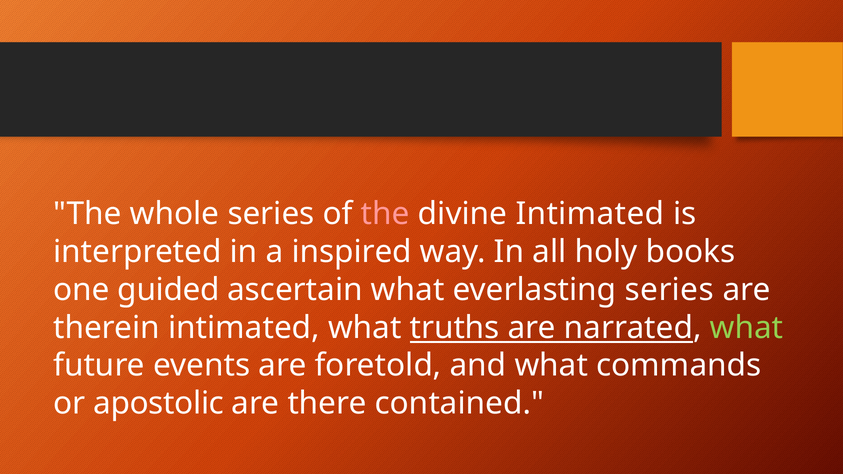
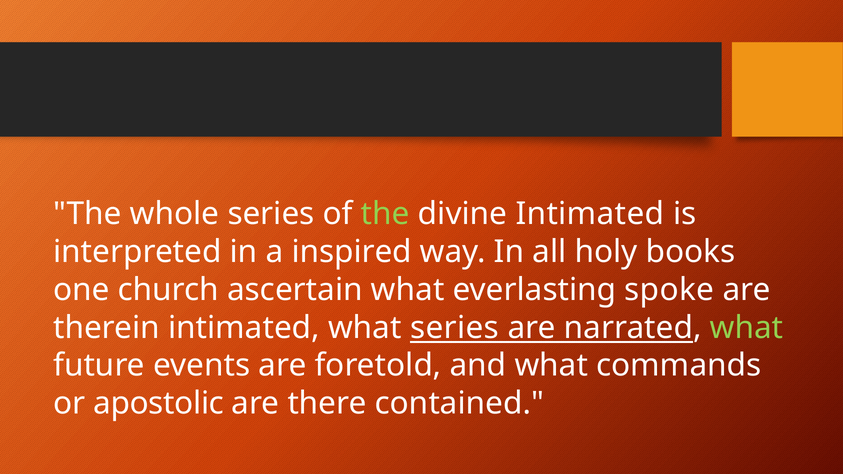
the colour: pink -> light green (385, 214)
guided: guided -> church (168, 290)
everlasting series: series -> spoke (669, 290)
what truths: truths -> series (455, 328)
